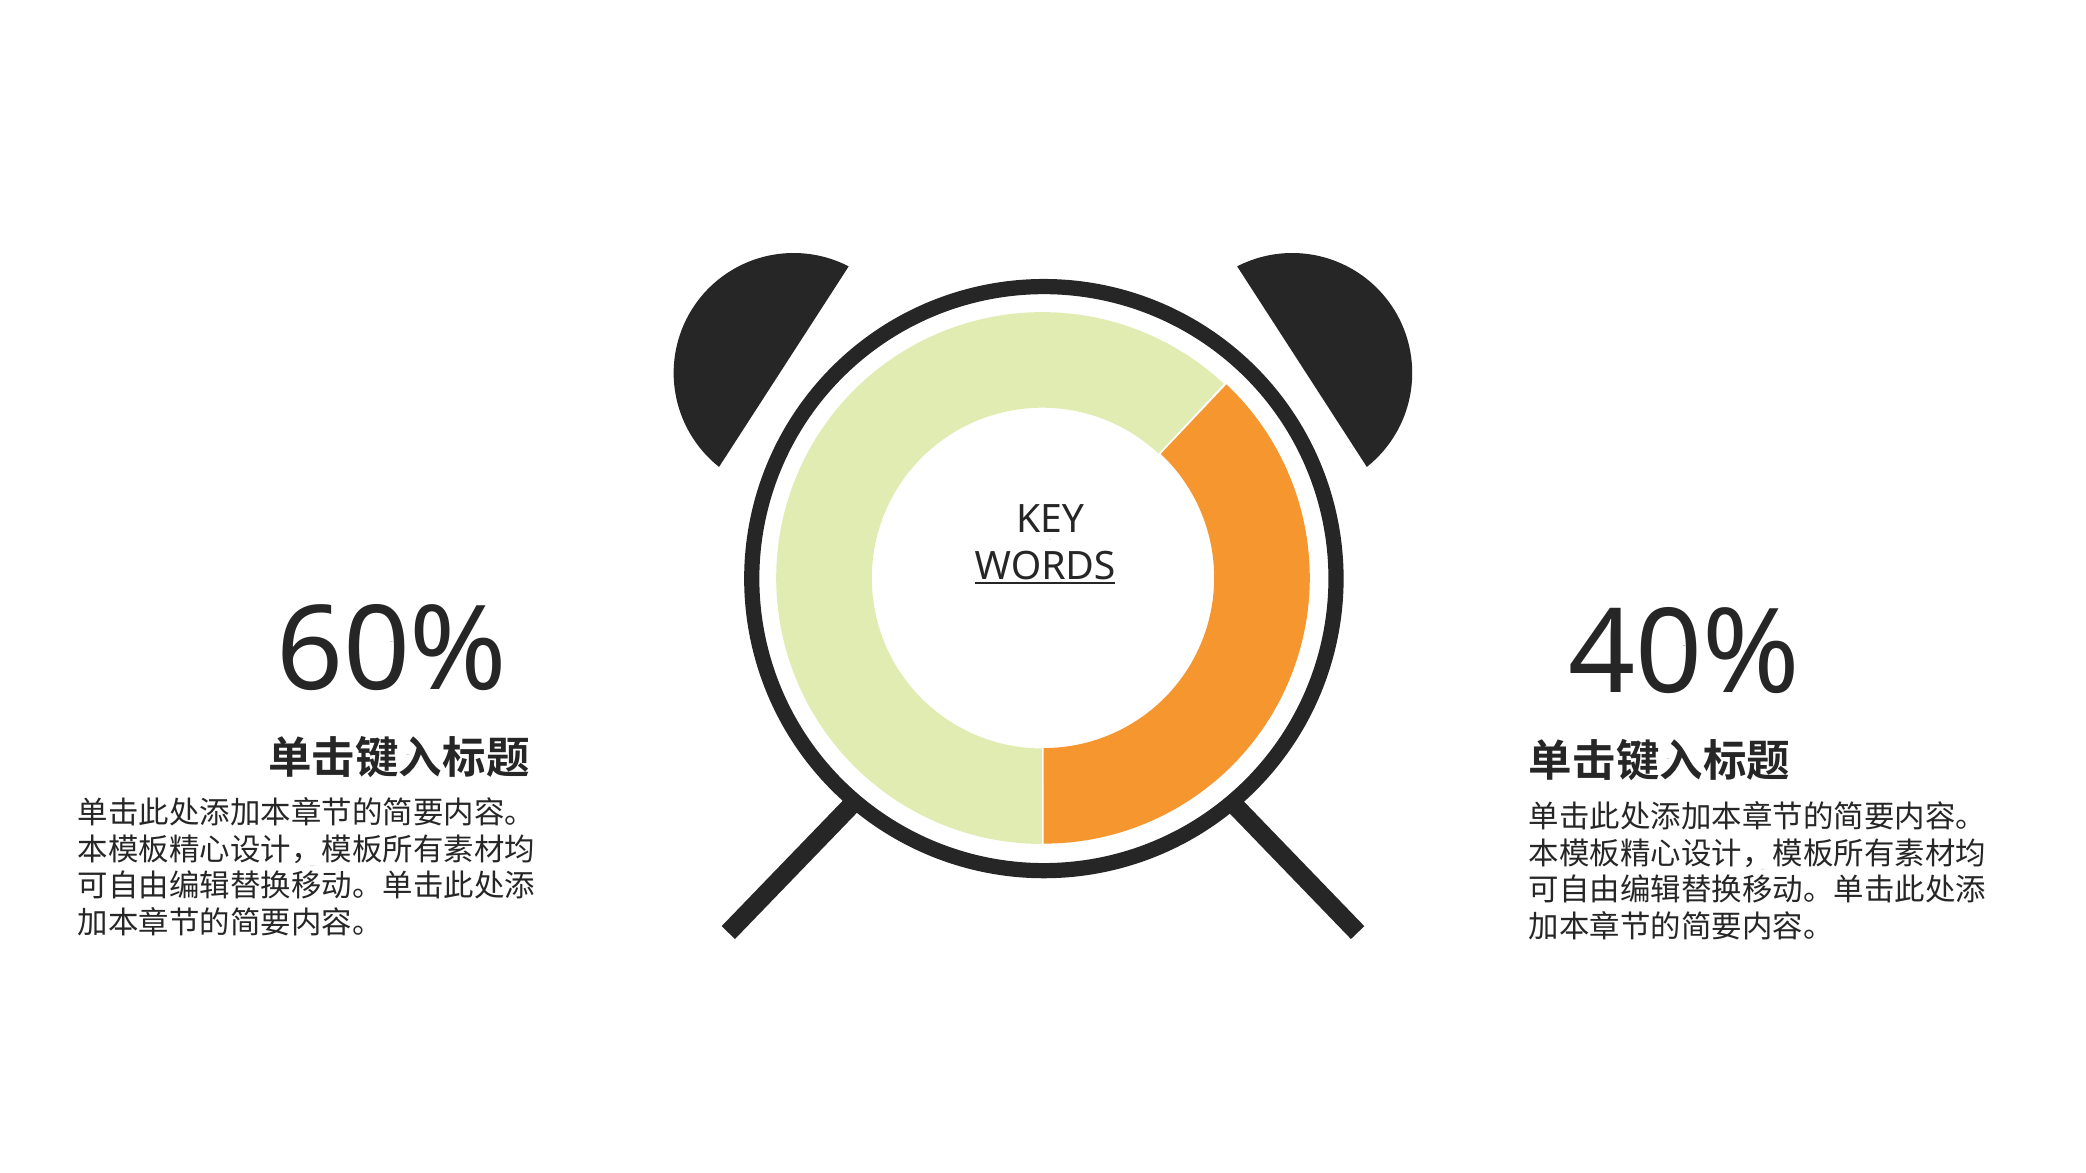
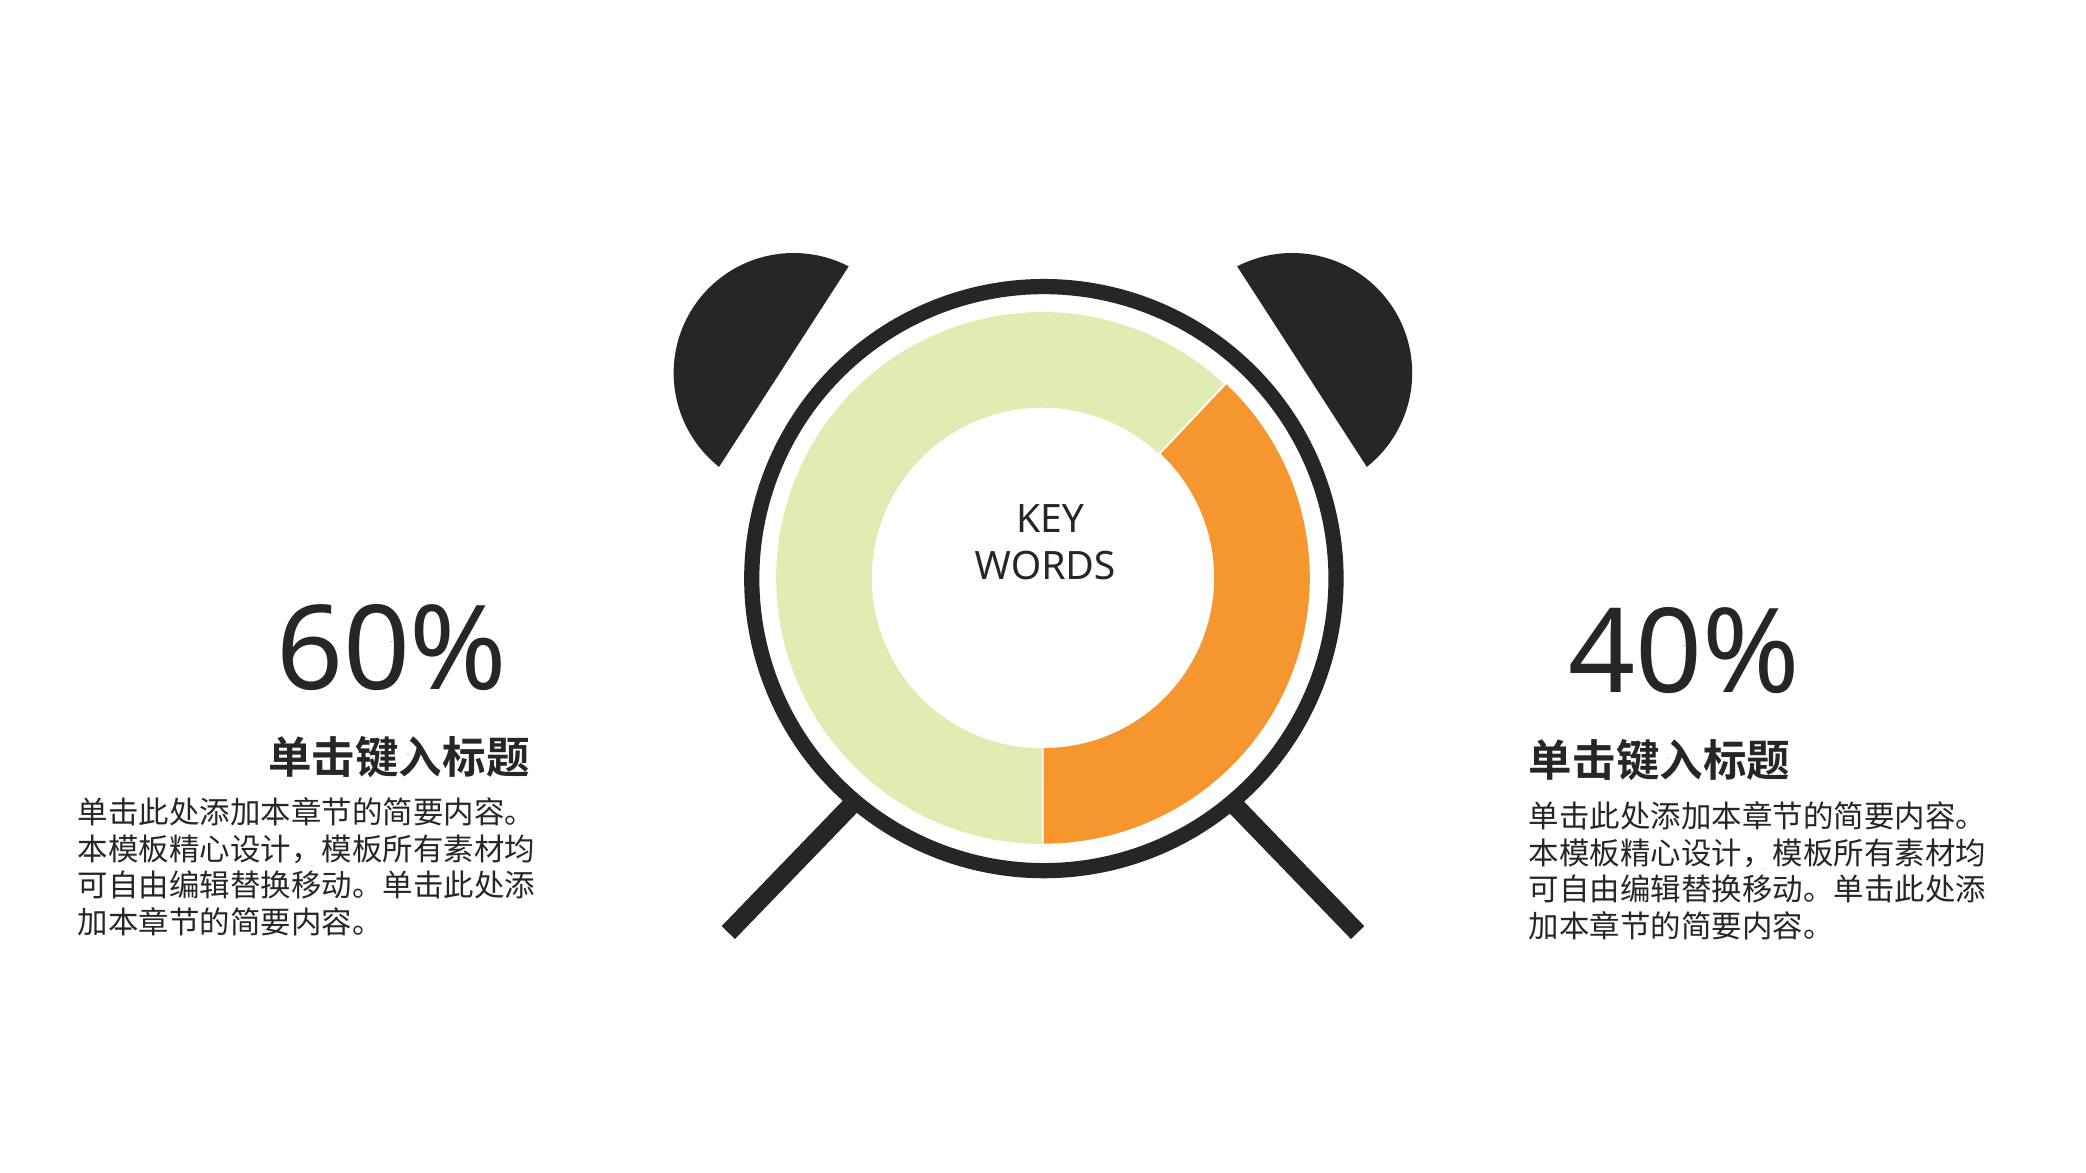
WORDS underline: present -> none (1045, 566)
